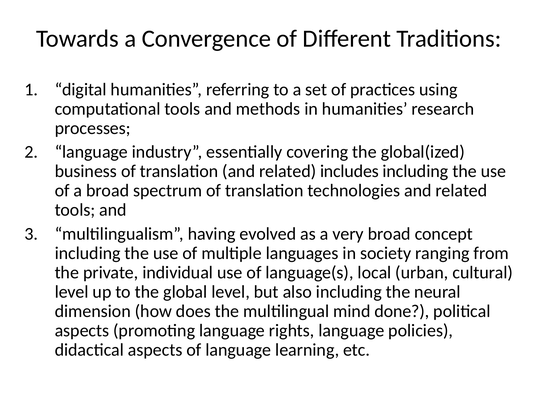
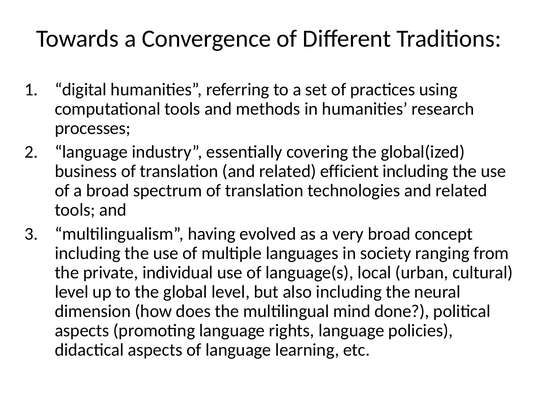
includes: includes -> efficient (349, 171)
